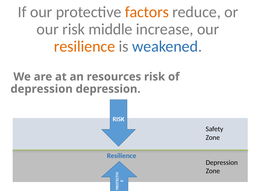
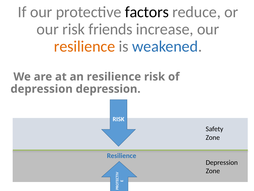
factors colour: orange -> black (147, 12)
middle: middle -> friends (111, 29)
an resources: resources -> resilience (114, 77)
